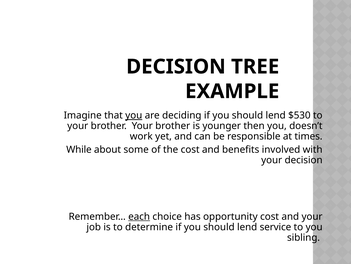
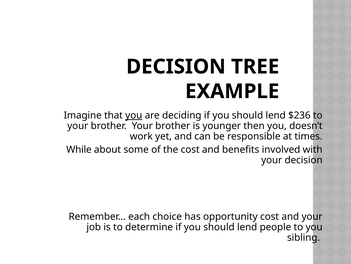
$530: $530 -> $236 (299, 115)
each underline: present -> none (139, 216)
service: service -> people (275, 226)
